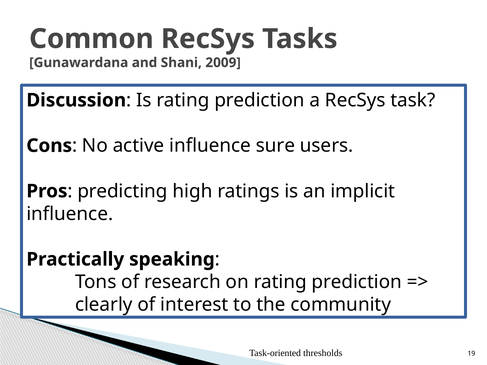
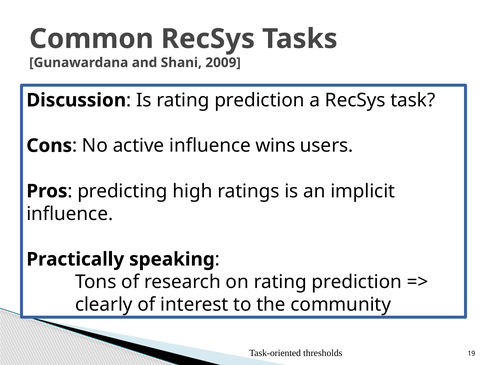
sure: sure -> wins (276, 146)
